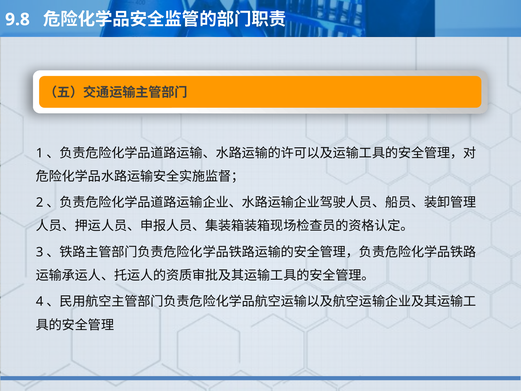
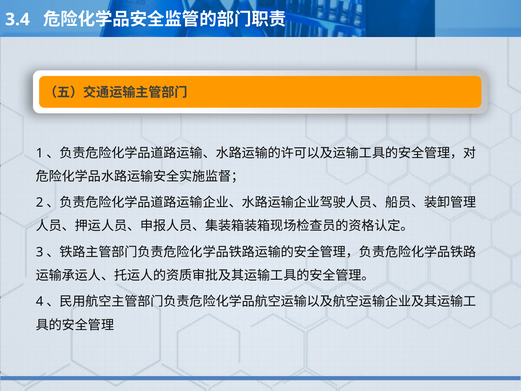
9.8: 9.8 -> 3.4 (17, 19)
